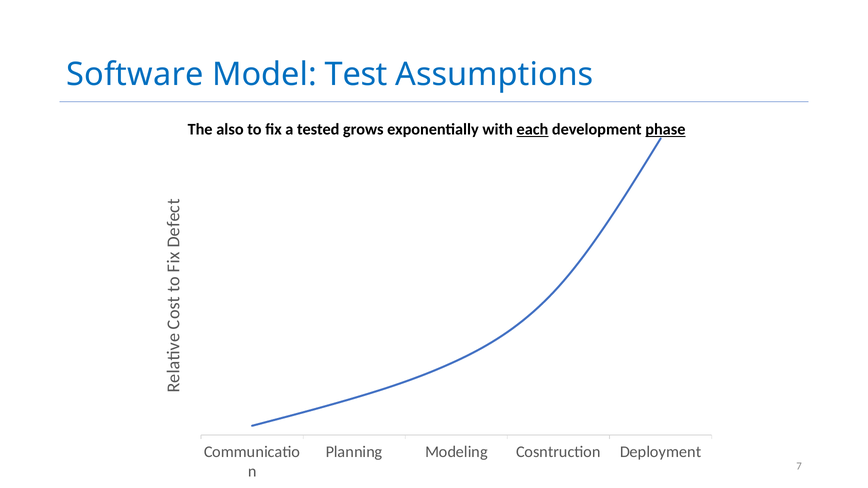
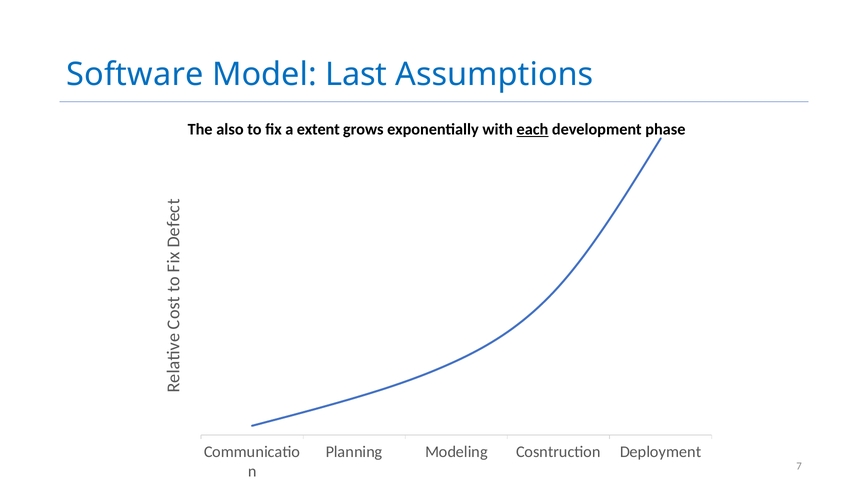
Test: Test -> Last (356, 75)
tested: tested -> extent (318, 129)
phase underline: present -> none (665, 129)
